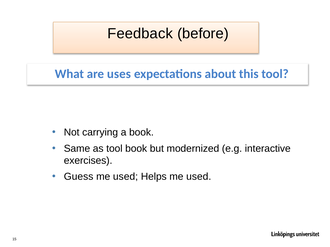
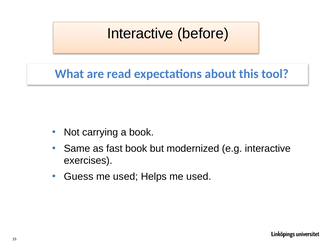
Feedback: Feedback -> Interactive (140, 34)
uses: uses -> read (119, 74)
as tool: tool -> fast (114, 149)
